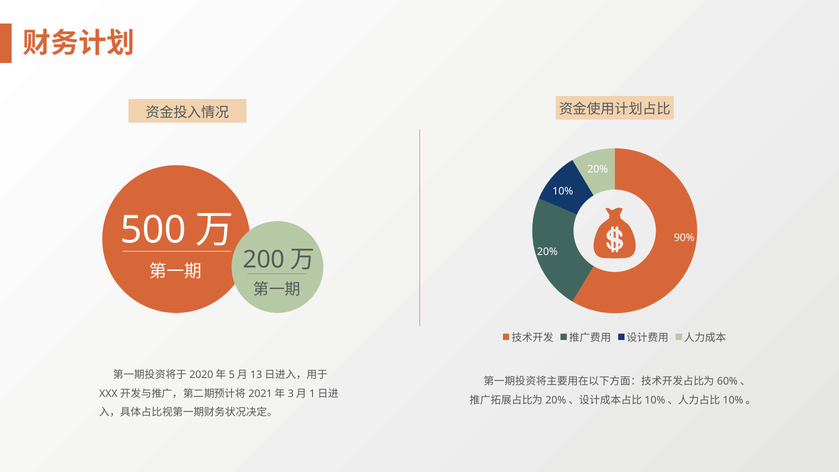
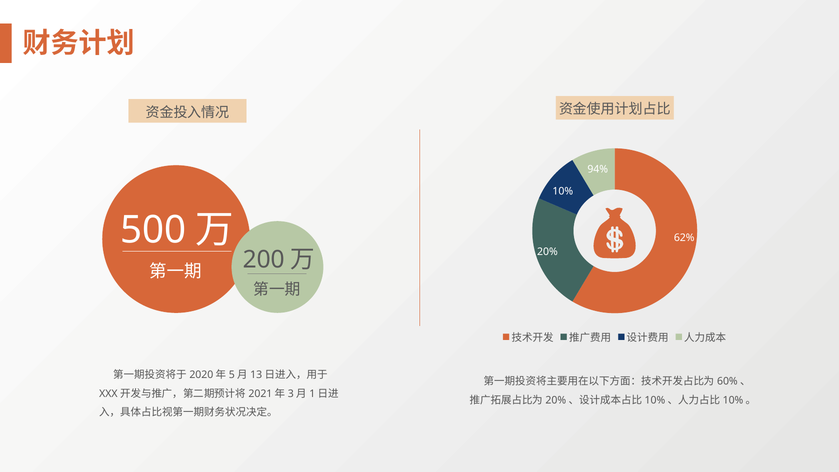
20%: 20% -> 94% (598, 169)
90%: 90% -> 62% (684, 238)
